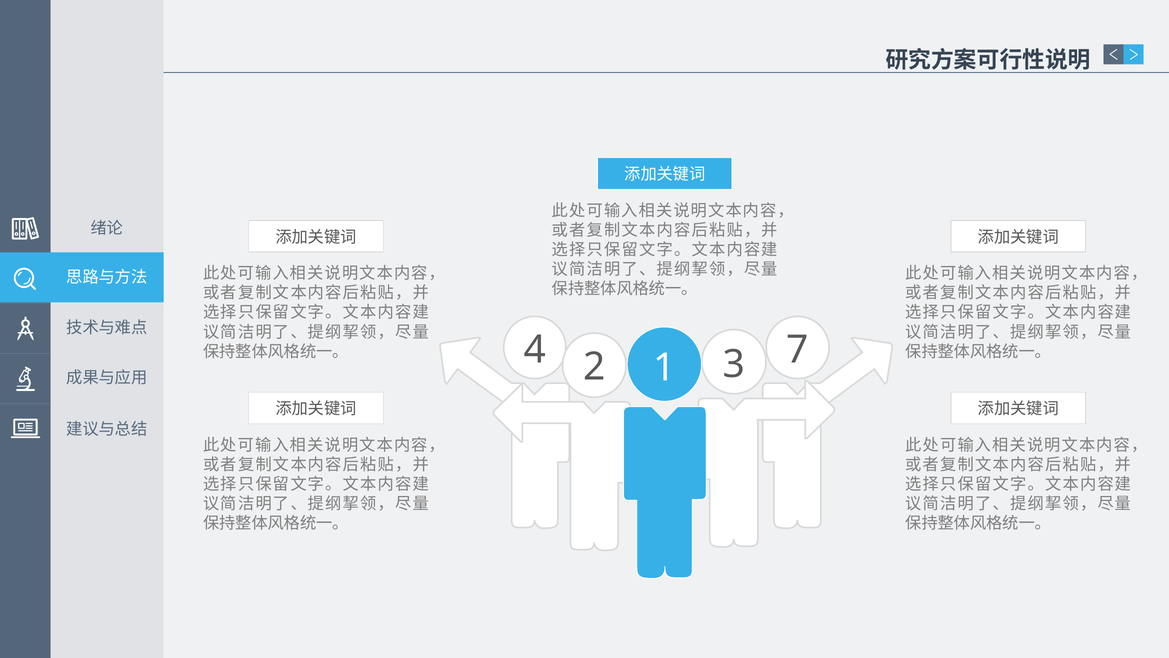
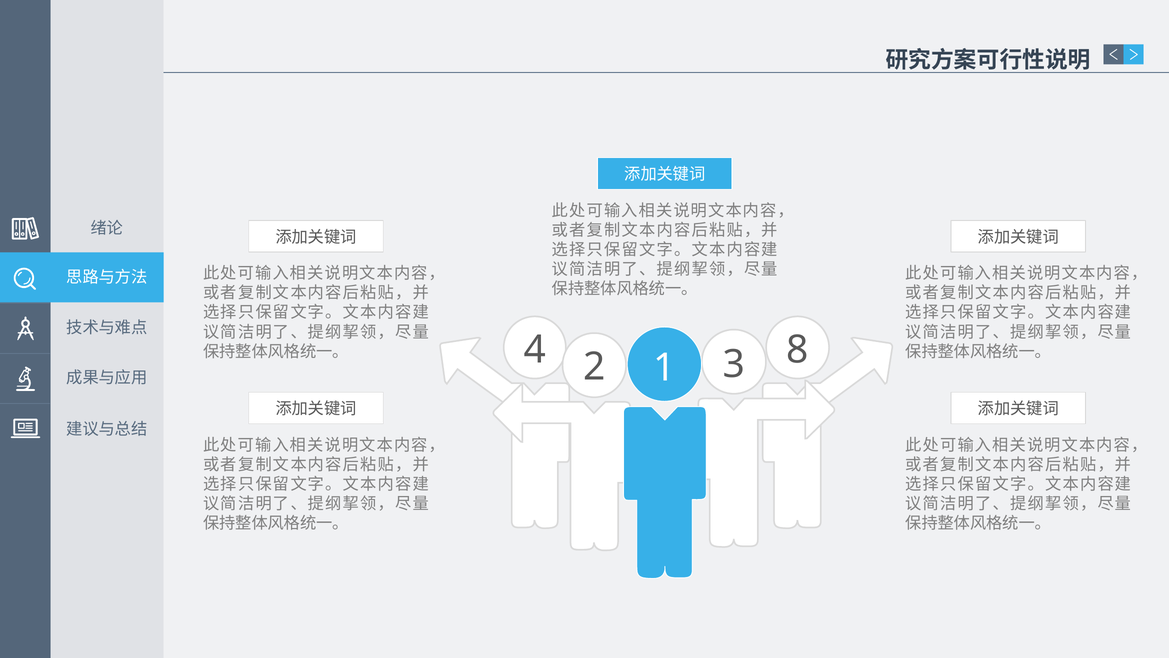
7: 7 -> 8 (798, 350)
